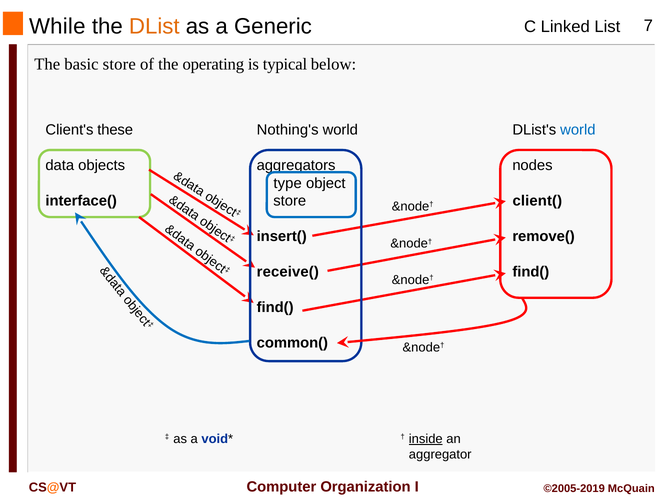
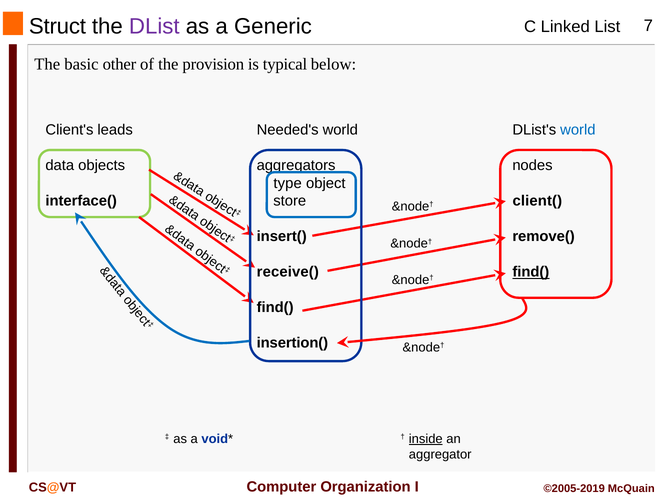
While: While -> Struct (57, 27)
DList colour: orange -> purple (154, 27)
basic store: store -> other (119, 64)
operating: operating -> provision (213, 64)
these: these -> leads (115, 130)
Nothing's: Nothing's -> Needed's (288, 130)
find( underline: none -> present (531, 272)
common(: common( -> insertion( (292, 343)
